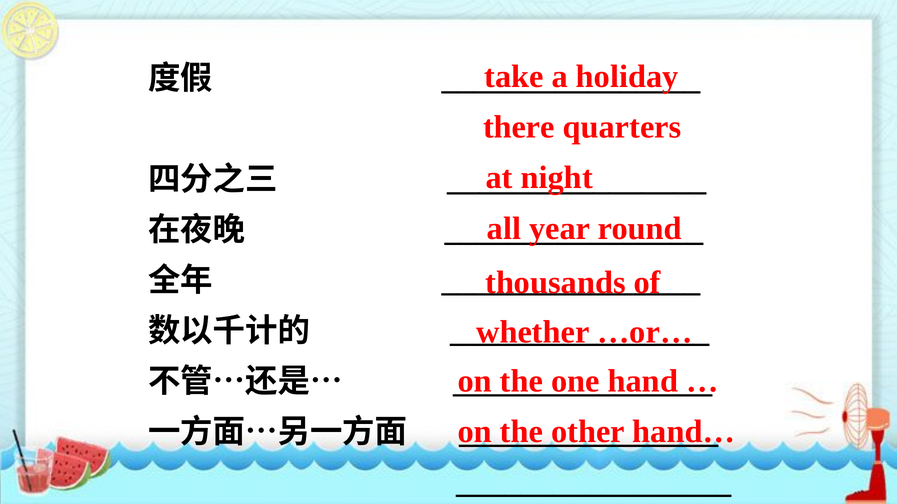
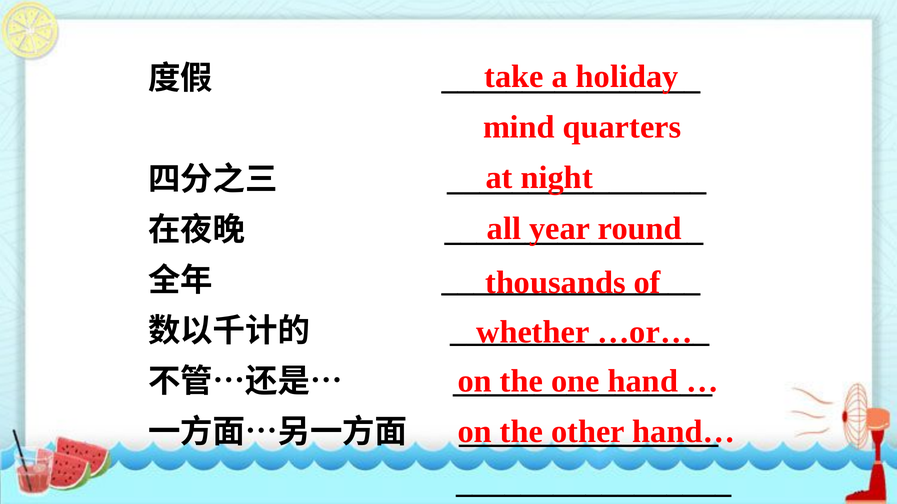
there: there -> mind (519, 127)
